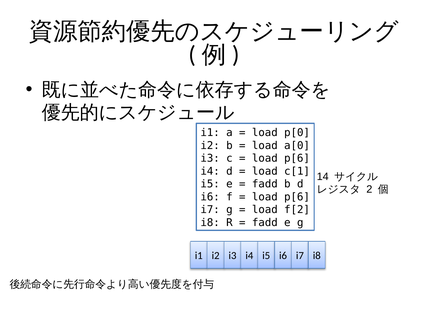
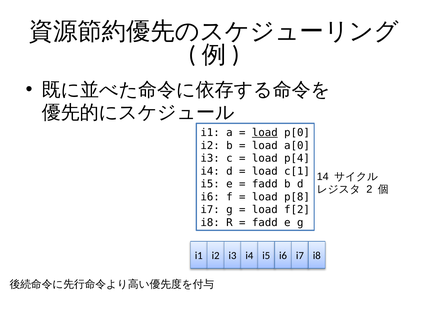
load underline: none -> present (265, 133)
p[6: p[6 -> p[4 (297, 158)
p[6: p[6 -> p[8 (297, 197)
